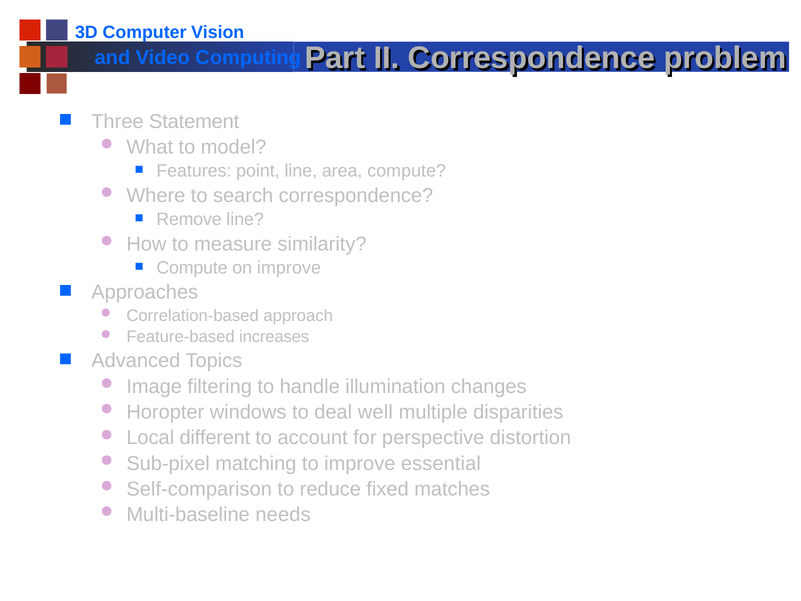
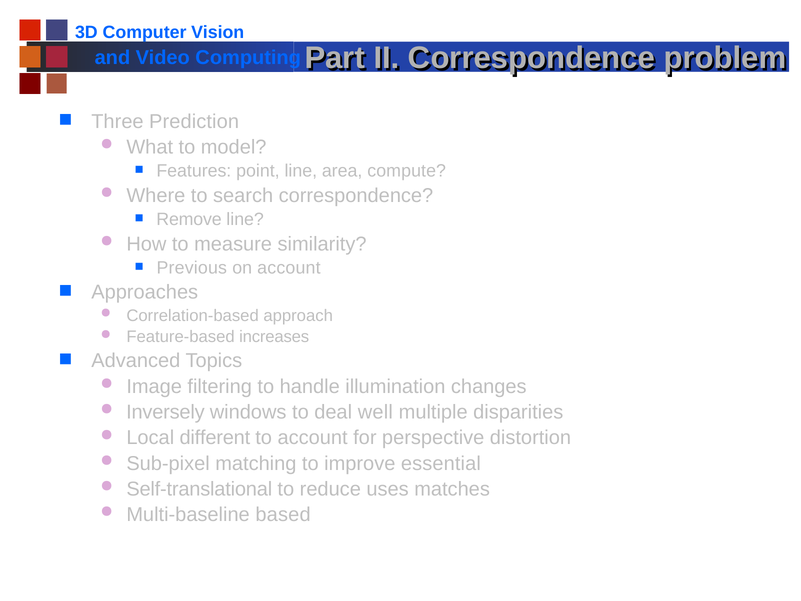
Statement: Statement -> Prediction (194, 121)
Compute: Compute -> Previous (192, 268)
on improve: improve -> account (289, 268)
Horopter: Horopter -> Inversely (165, 412)
Self-comparison: Self-comparison -> Self-translational (199, 489)
fixed: fixed -> uses (388, 489)
needs: needs -> based (283, 514)
